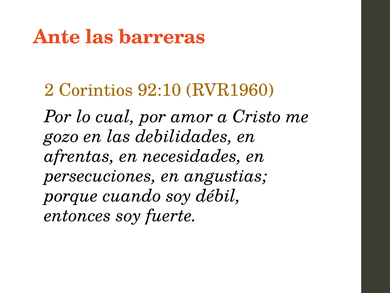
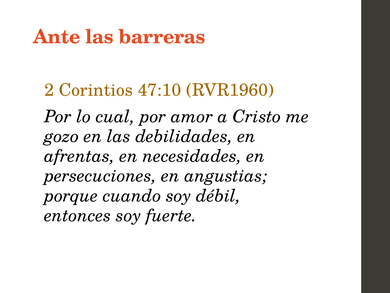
92:10: 92:10 -> 47:10 (160, 90)
